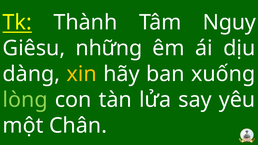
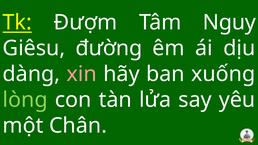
Thành: Thành -> Đượm (85, 22)
những: những -> đường (109, 48)
xin colour: yellow -> pink (82, 74)
